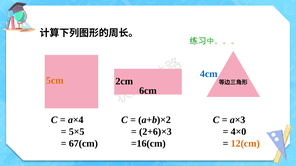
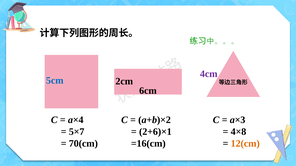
4cm colour: blue -> purple (209, 74)
5cm colour: orange -> blue (55, 81)
2+6)×3: 2+6)×3 -> 2+6)×1 (155, 132)
5×5: 5×5 -> 5×7 (77, 132)
4×0: 4×0 -> 4×8 (238, 132)
67(cm: 67(cm -> 70(cm (83, 144)
